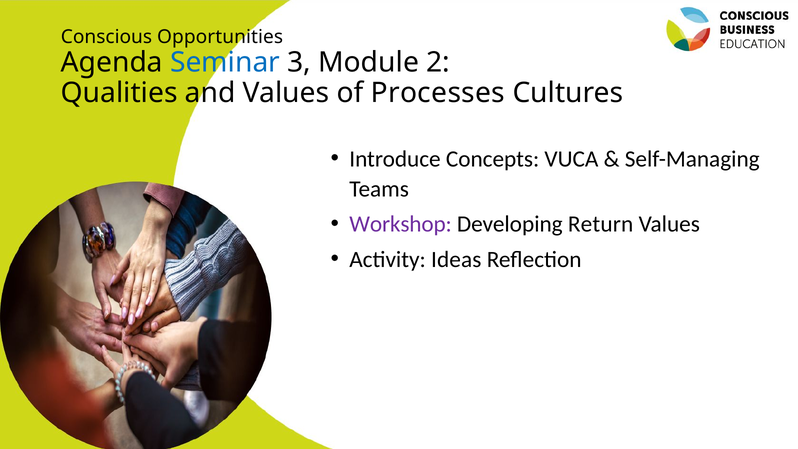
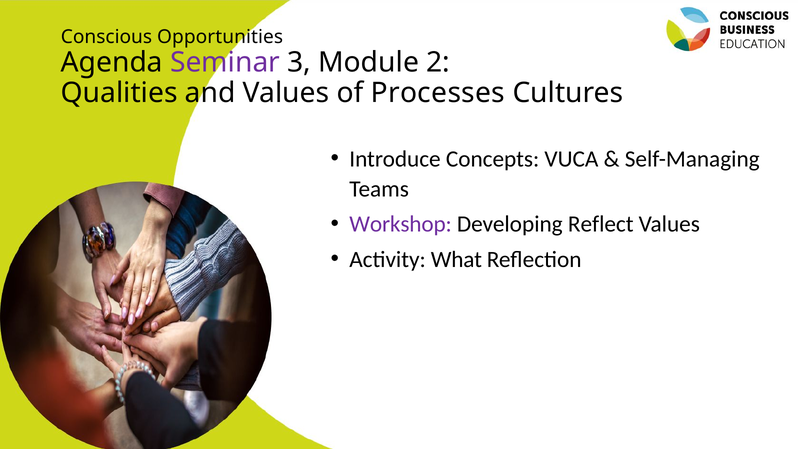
Seminar colour: blue -> purple (225, 63)
Return: Return -> Reflect (601, 224)
Ideas: Ideas -> What (456, 259)
